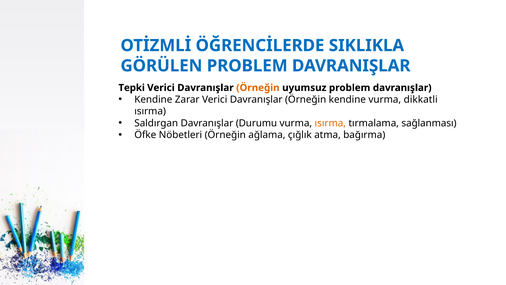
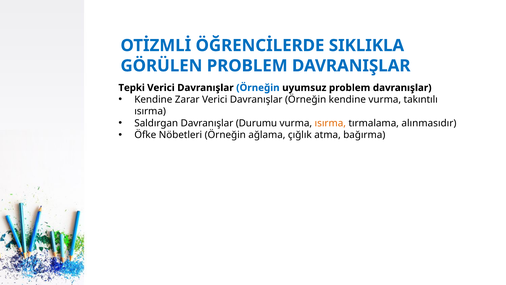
Örneğin colour: orange -> blue (258, 88)
dikkatli: dikkatli -> takıntılı (421, 99)
sağlanması: sağlanması -> alınmasıdır (429, 123)
